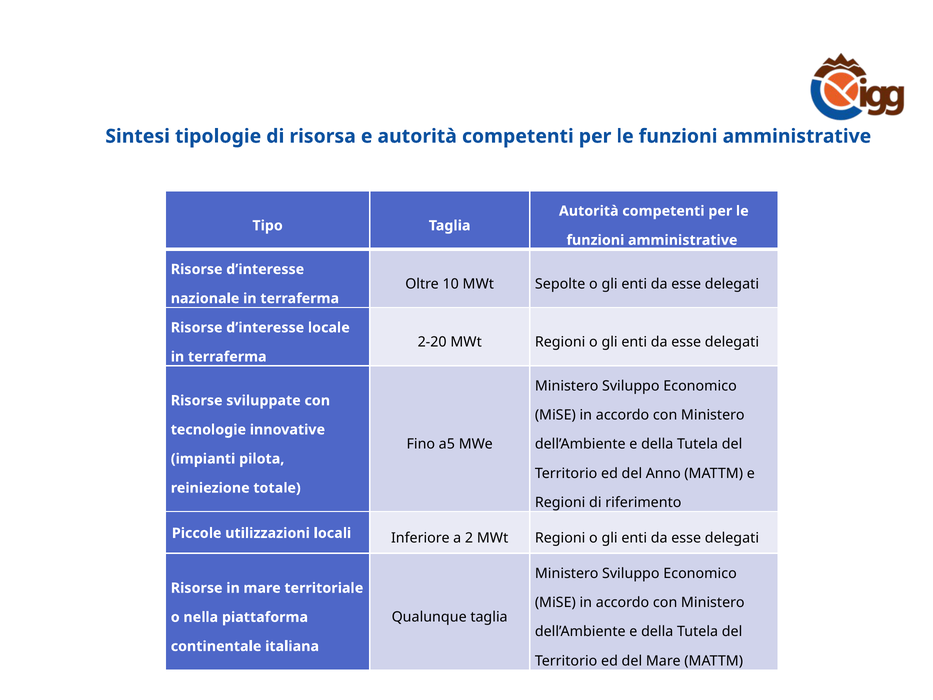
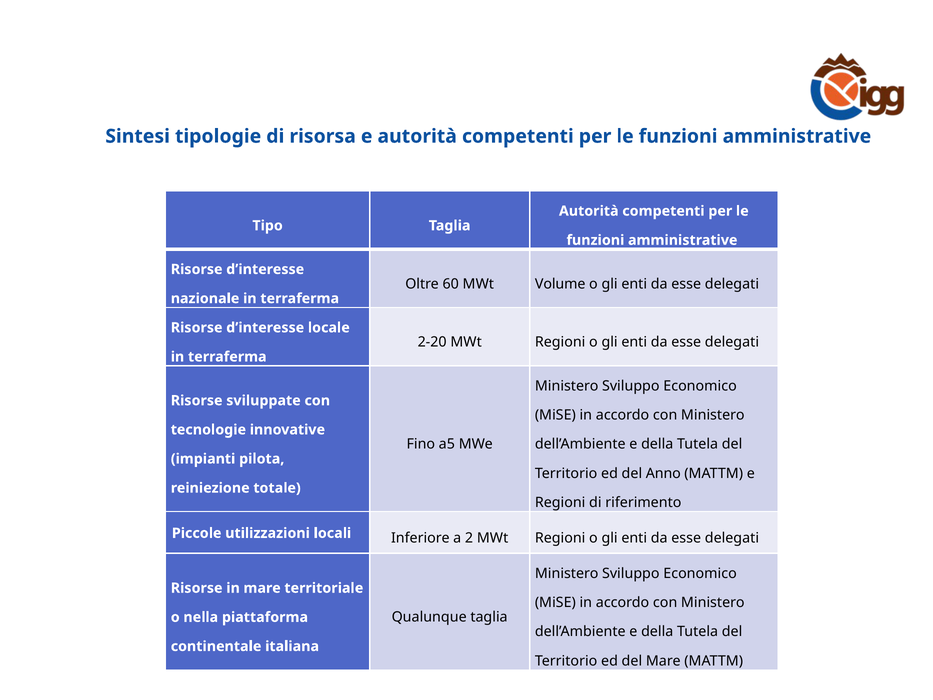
10: 10 -> 60 (451, 284)
Sepolte: Sepolte -> Volume (560, 284)
